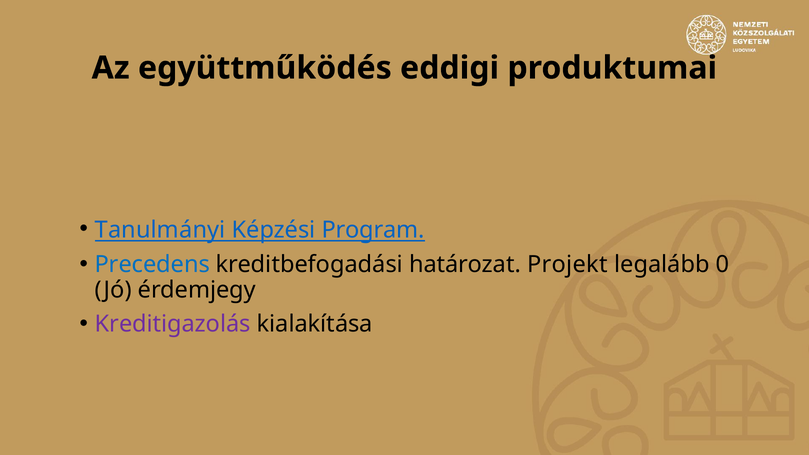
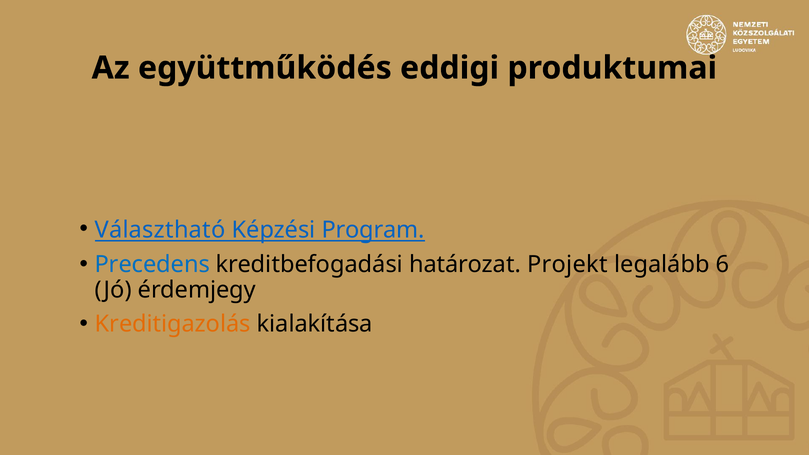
Tanulmányi: Tanulmányi -> Választható (160, 230)
0: 0 -> 6 (722, 264)
Kreditigazolás colour: purple -> orange (173, 324)
